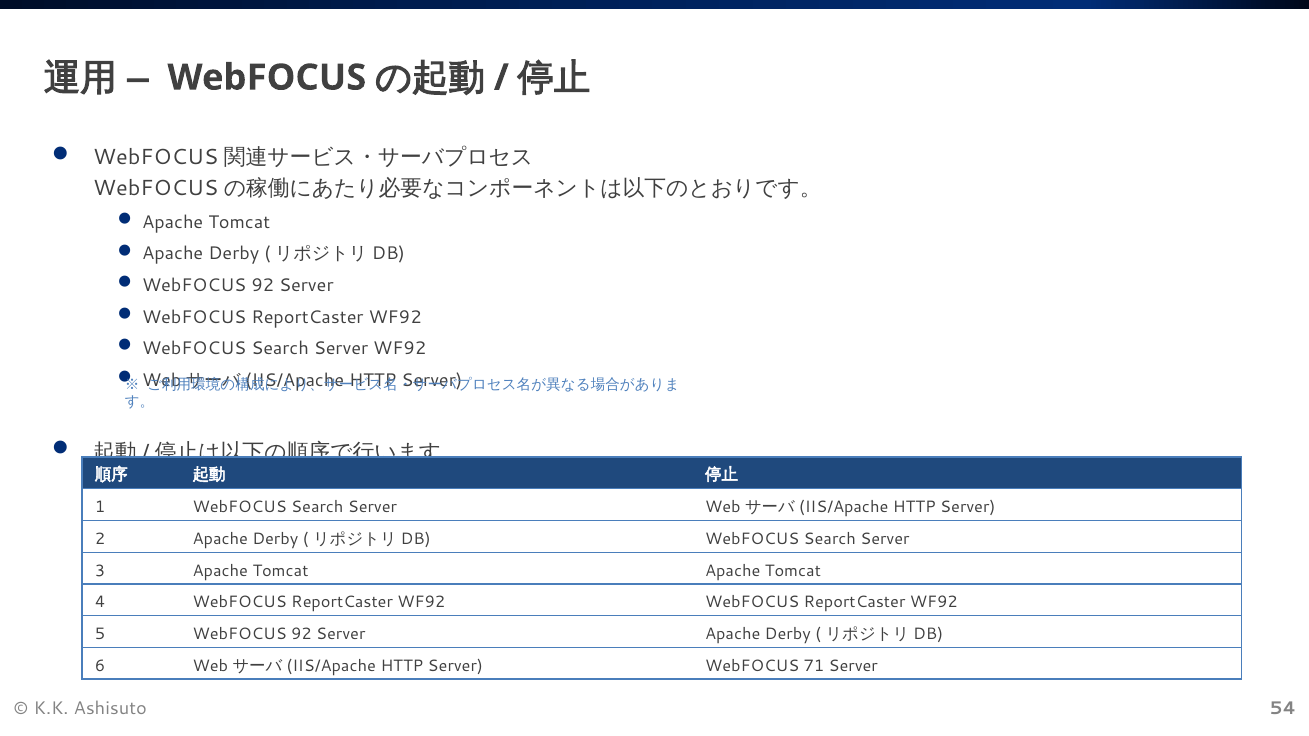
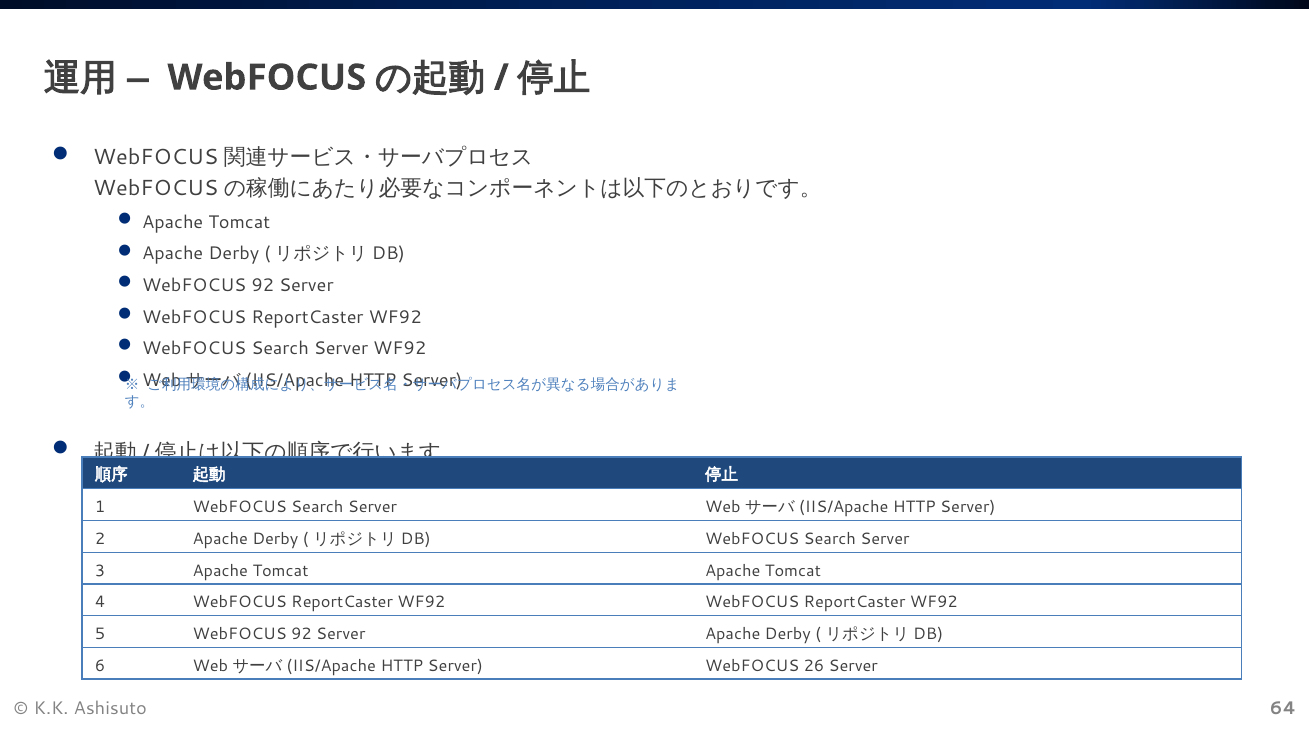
71: 71 -> 26 (814, 666)
54: 54 -> 64 (1283, 708)
